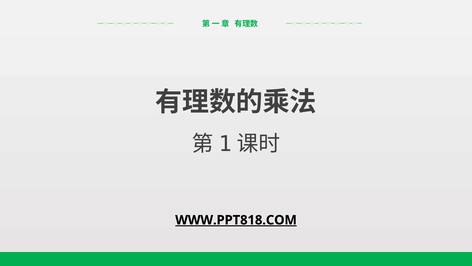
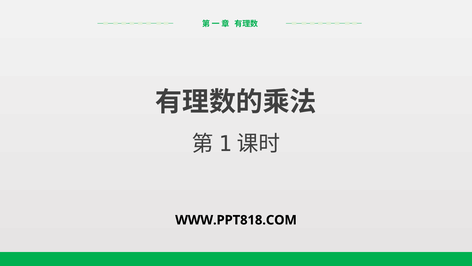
WWW.PPT818.COM underline: present -> none (236, 220)
